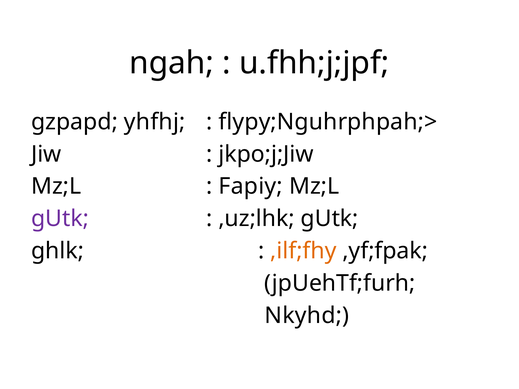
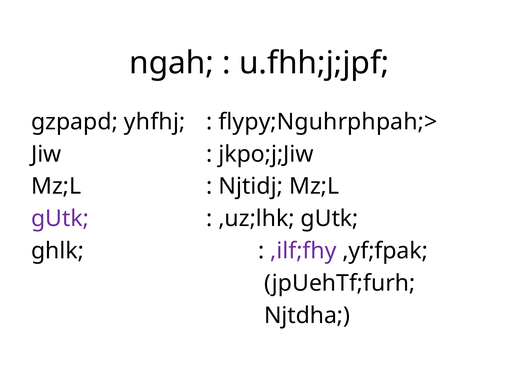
Fapiy: Fapiy -> Njtidj (251, 187)
,ilf;fhy colour: orange -> purple (303, 251)
Nkyhd: Nkyhd -> Njtdha (307, 316)
